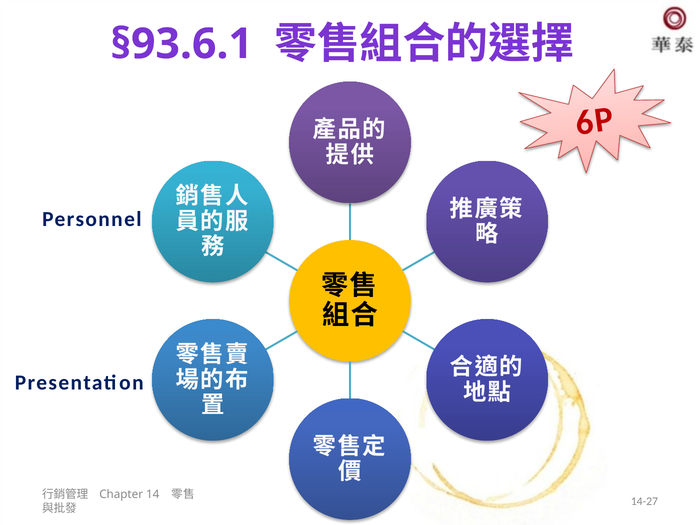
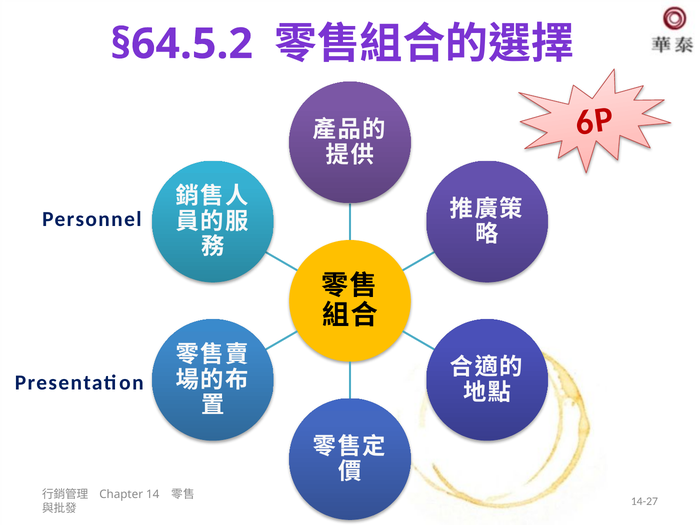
§93.6.1: §93.6.1 -> §64.5.2 (182, 44)
